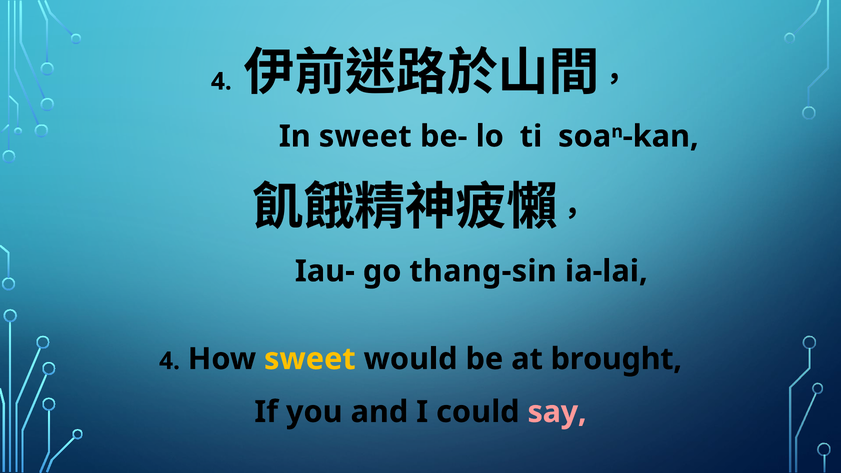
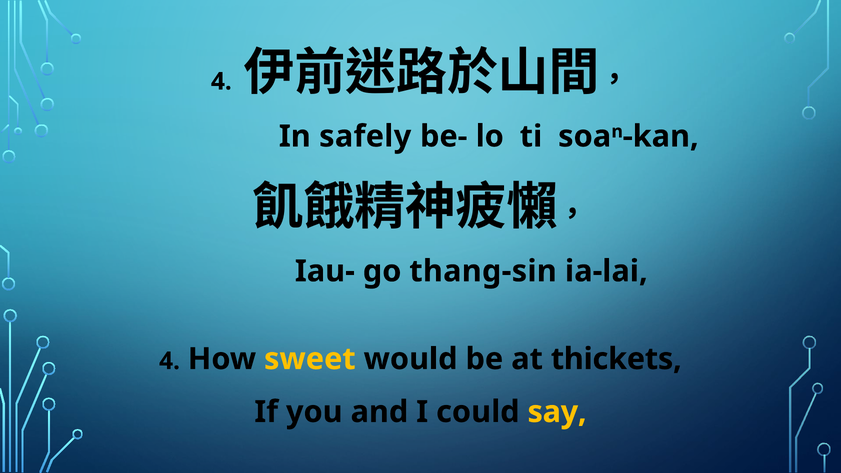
In sweet: sweet -> safely (365, 136)
brought: brought -> thickets (616, 359)
say colour: pink -> yellow (557, 412)
